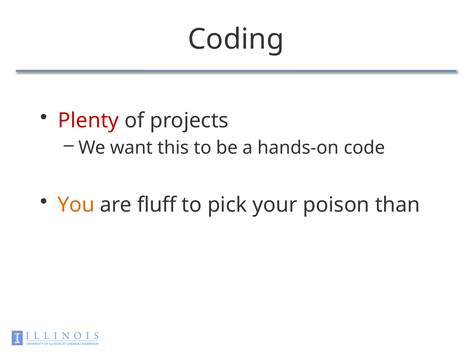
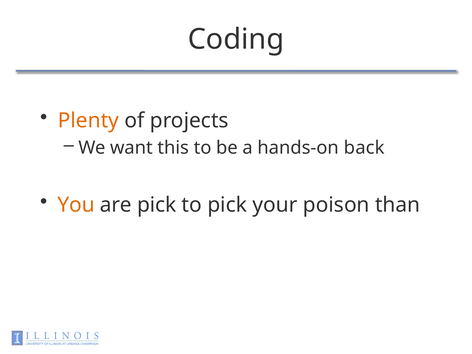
Plenty colour: red -> orange (88, 121)
code: code -> back (364, 148)
are fluff: fluff -> pick (157, 205)
